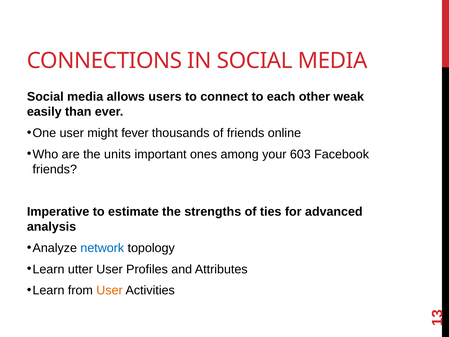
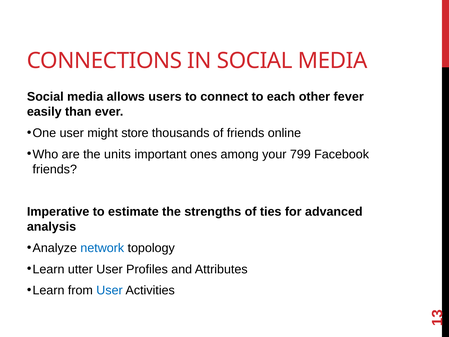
weak: weak -> fever (349, 97)
fever: fever -> store (135, 133)
603: 603 -> 799 (300, 154)
User colour: orange -> blue (110, 290)
